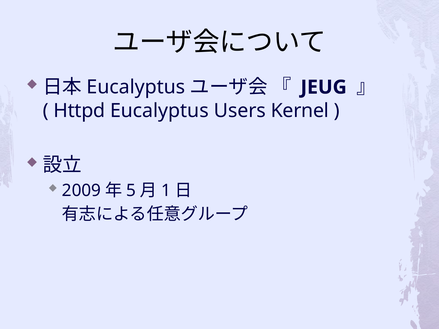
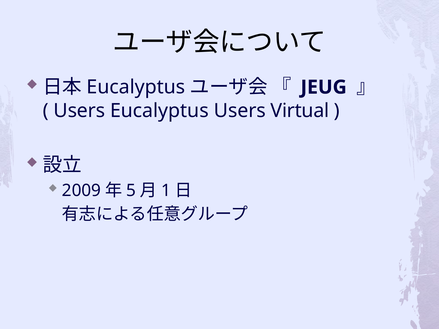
Httpd: Httpd -> Users (79, 111)
Kernel: Kernel -> Virtual (300, 111)
